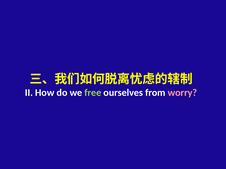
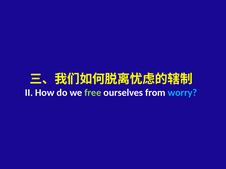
worry colour: pink -> light blue (182, 93)
